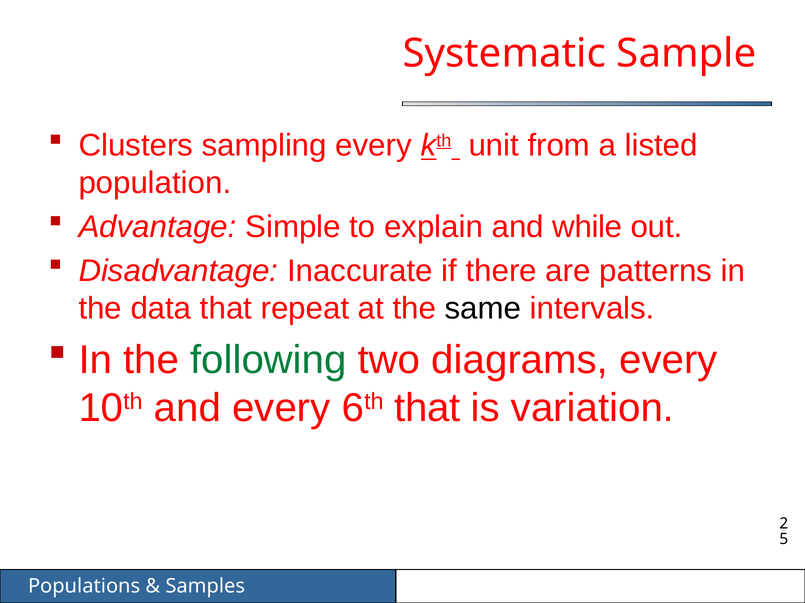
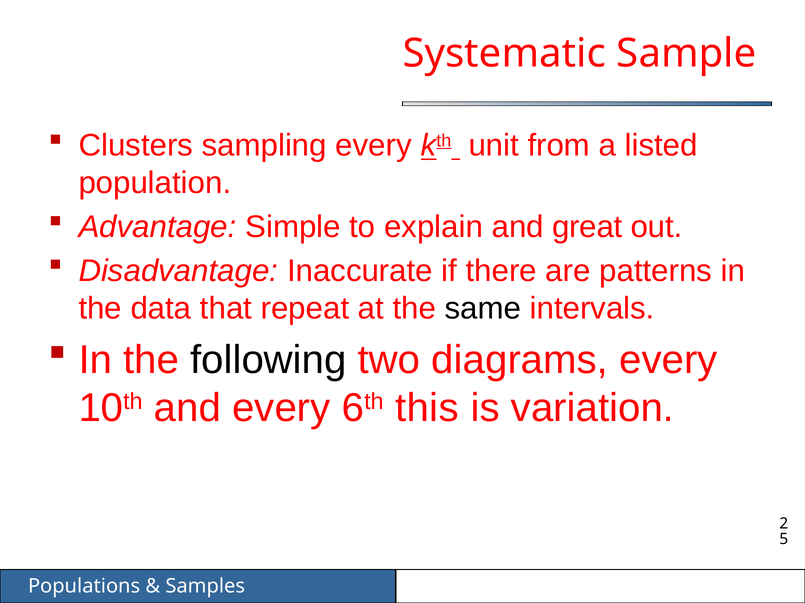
while: while -> great (587, 227)
following colour: green -> black (268, 360)
6th that: that -> this (427, 409)
